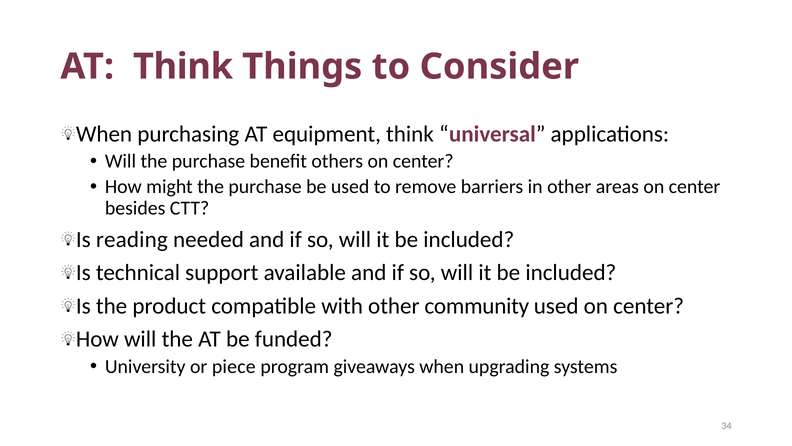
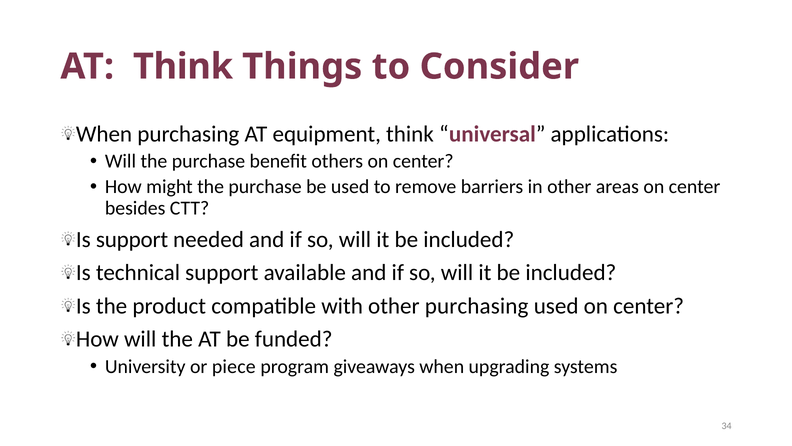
Is reading: reading -> support (132, 239)
other community: community -> purchasing (477, 306)
